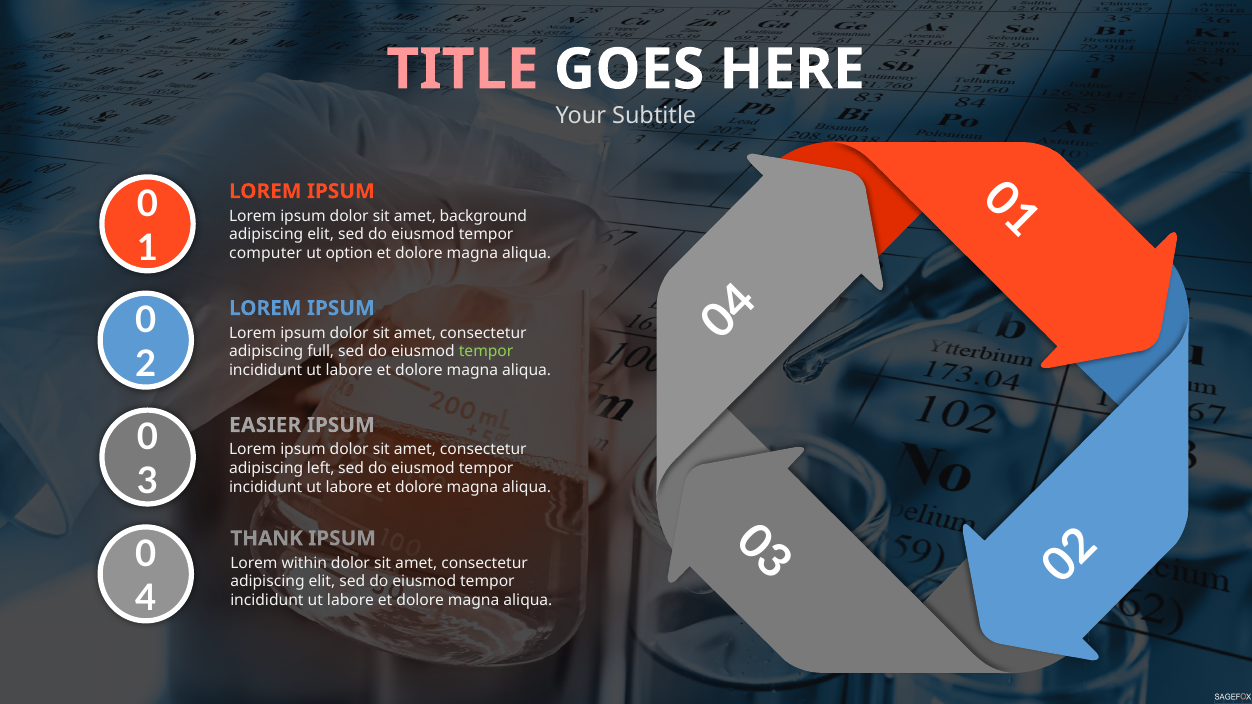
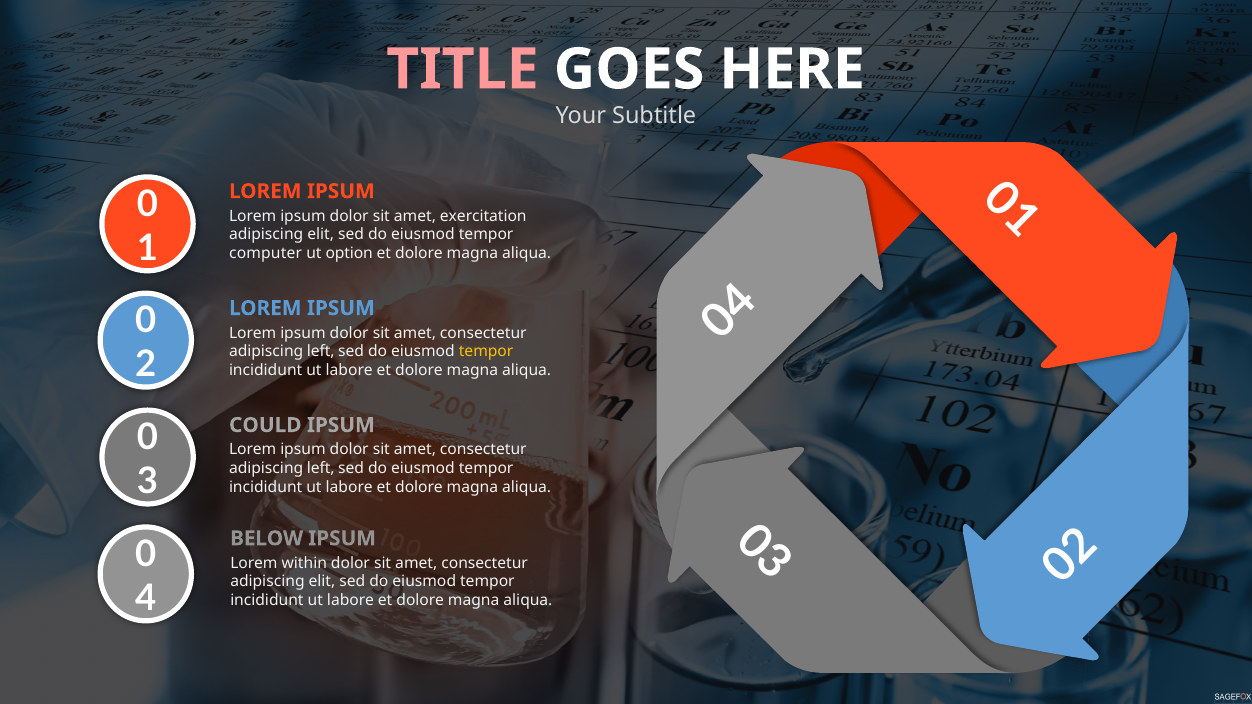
background: background -> exercitation (483, 216)
full: full -> left (321, 352)
tempor colour: light green -> yellow (486, 352)
EASIER: EASIER -> COULD (265, 425)
THANK: THANK -> BELOW (267, 539)
